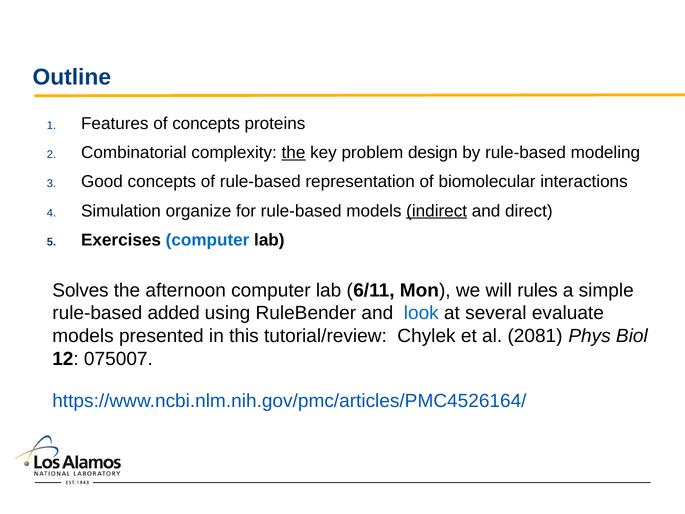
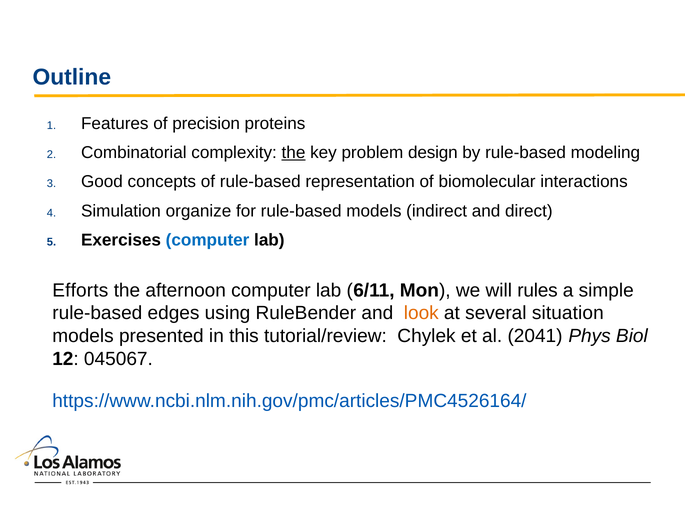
of concepts: concepts -> precision (206, 123)
indirect underline: present -> none (437, 211)
Solves: Solves -> Efforts (80, 290)
added: added -> edges (174, 313)
look colour: blue -> orange (421, 313)
evaluate: evaluate -> situation (568, 313)
2081: 2081 -> 2041 (535, 336)
075007: 075007 -> 045067 (118, 359)
